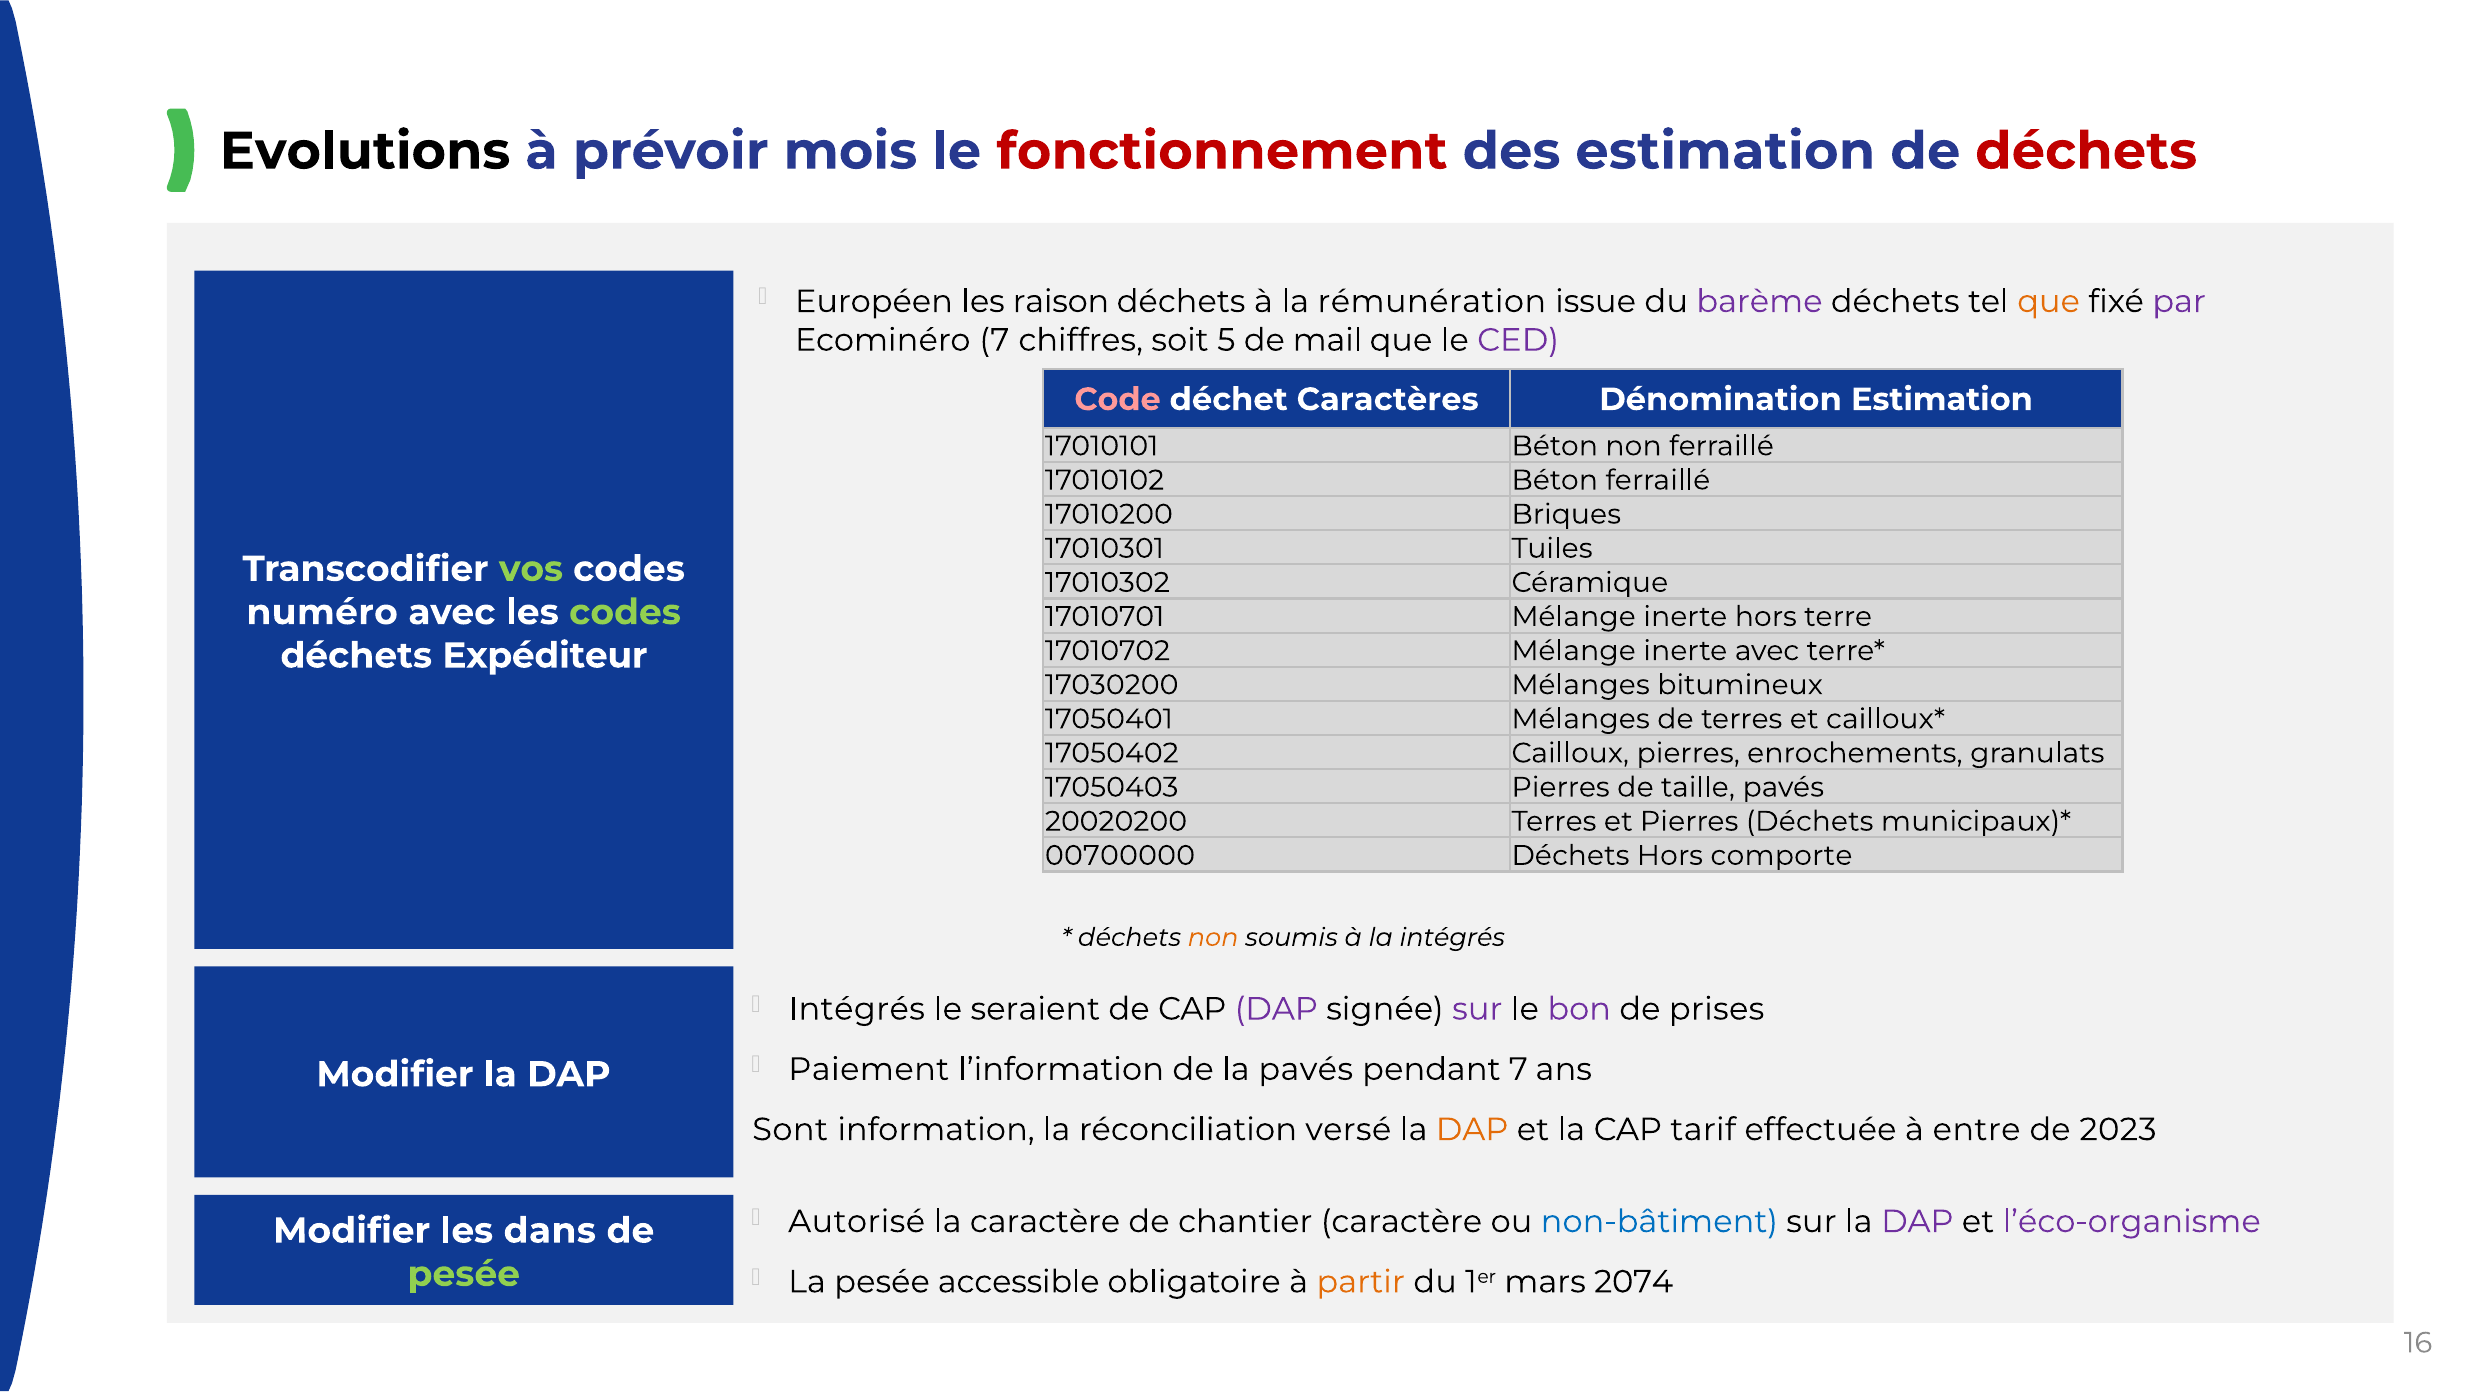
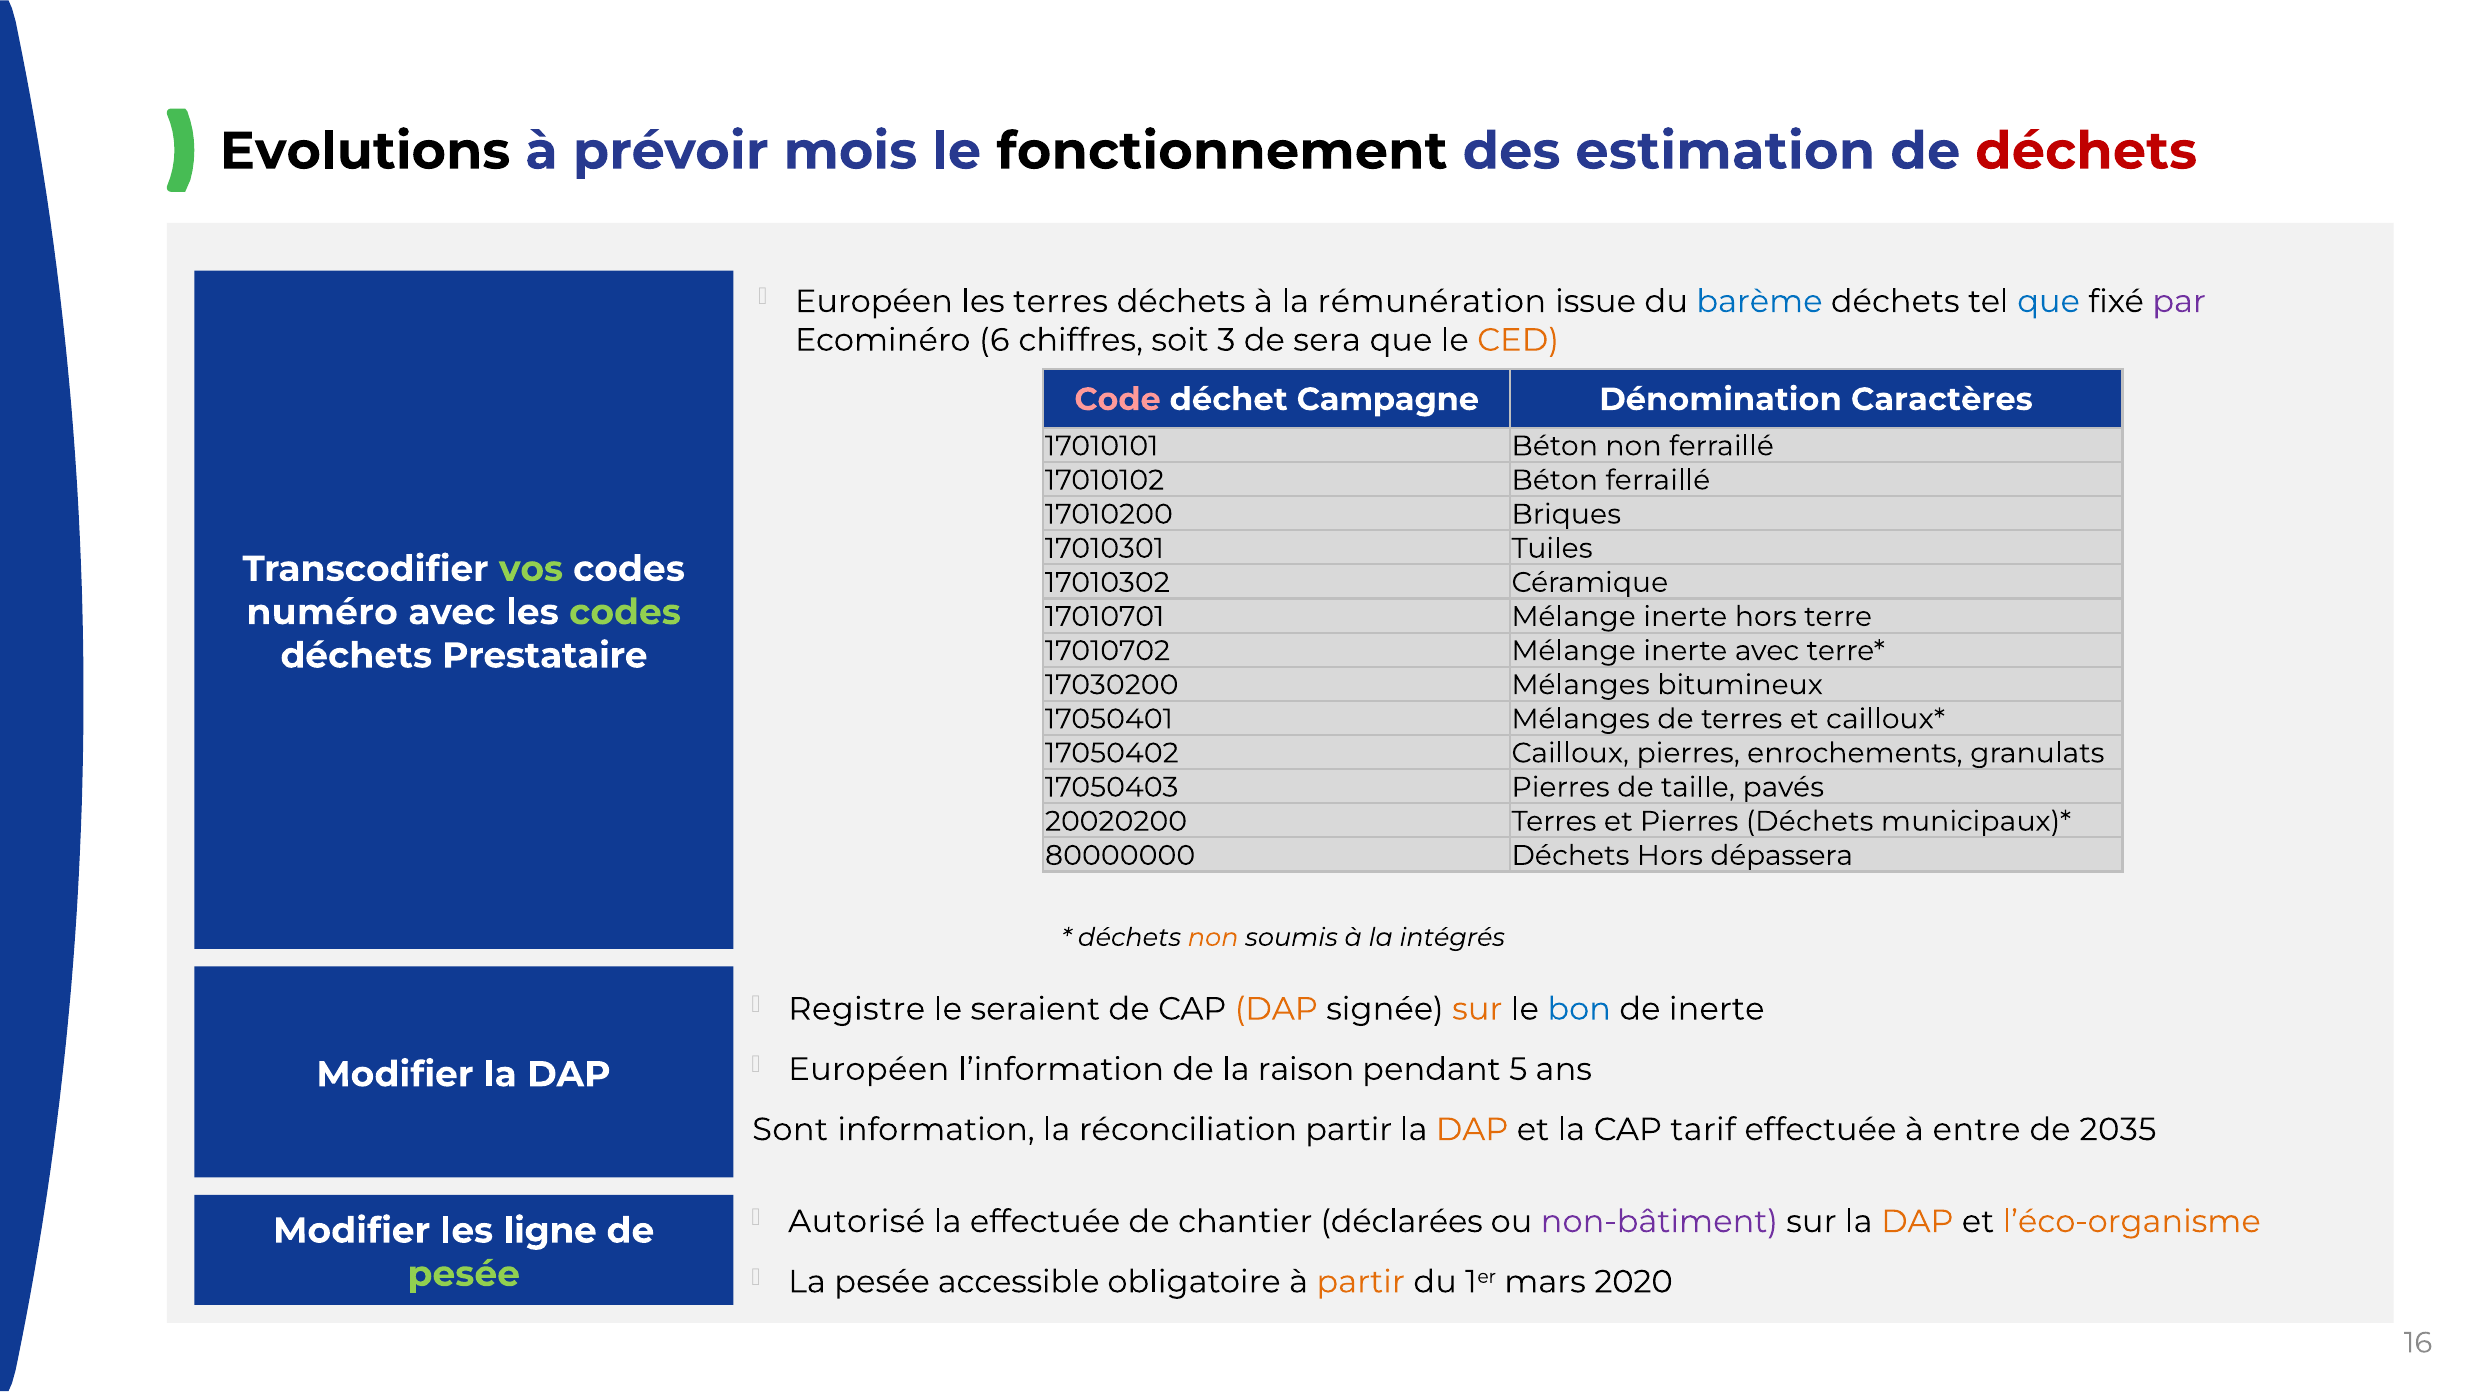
fonctionnement colour: red -> black (1222, 151)
les raison: raison -> terres (1061, 301)
barème colour: purple -> blue (1759, 301)
que colour: orange -> blue (2049, 301)
Ecominéro 7: 7 -> 6 (994, 340)
5: 5 -> 3 (1226, 340)
mail: mail -> sera (1327, 340)
CED colour: purple -> orange (1518, 340)
Caractères: Caractères -> Campagne (1388, 399)
Dénomination Estimation: Estimation -> Caractères (1942, 399)
Expéditeur: Expéditeur -> Prestataire (545, 655)
00700000: 00700000 -> 80000000 (1120, 855)
comporte: comporte -> dépassera (1782, 855)
Intégrés: Intégrés -> Registre (857, 1009)
DAP colour: purple -> orange (1276, 1009)
sur colour: purple -> orange (1477, 1009)
bon colour: purple -> blue (1579, 1009)
de prises: prises -> inerte (1717, 1009)
Paiement: Paiement -> Européen (869, 1069)
la pavés: pavés -> raison (1306, 1069)
pendant 7: 7 -> 5 (1518, 1069)
réconciliation versé: versé -> partir (1349, 1129)
2023: 2023 -> 2035 (2118, 1129)
la caractère: caractère -> effectuée (1045, 1221)
chantier caractère: caractère -> déclarées (1402, 1221)
non-bâtiment colour: blue -> purple (1659, 1221)
DAP colour: purple -> orange (1917, 1221)
l’éco-organisme colour: purple -> orange (2132, 1221)
dans: dans -> ligne (550, 1230)
2074: 2074 -> 2020 (1633, 1281)
